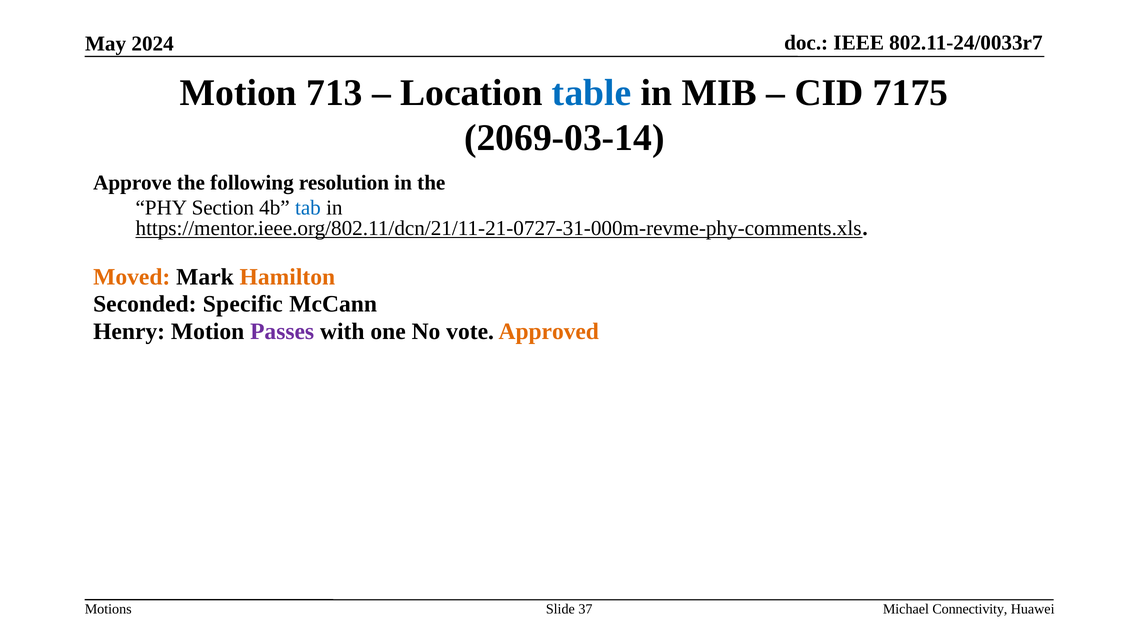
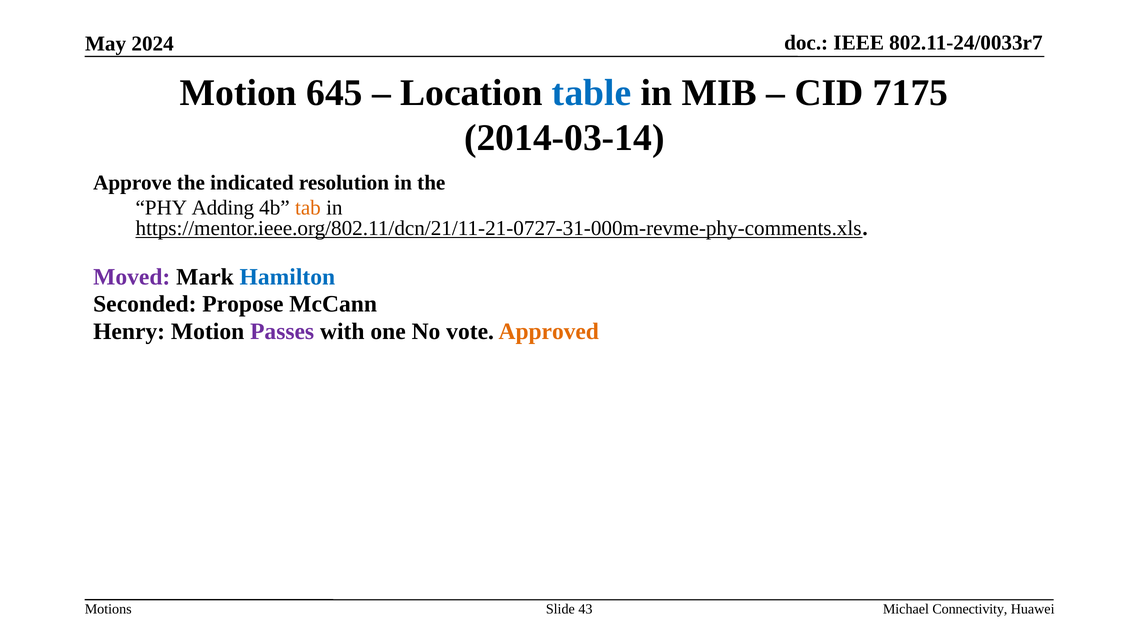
713: 713 -> 645 (335, 93)
2069-03-14: 2069-03-14 -> 2014-03-14 (564, 138)
following: following -> indicated (252, 183)
Section: Section -> Adding (223, 208)
tab colour: blue -> orange (308, 208)
Moved colour: orange -> purple (132, 277)
Hamilton colour: orange -> blue (287, 277)
Specific: Specific -> Propose (243, 304)
37: 37 -> 43 (585, 609)
